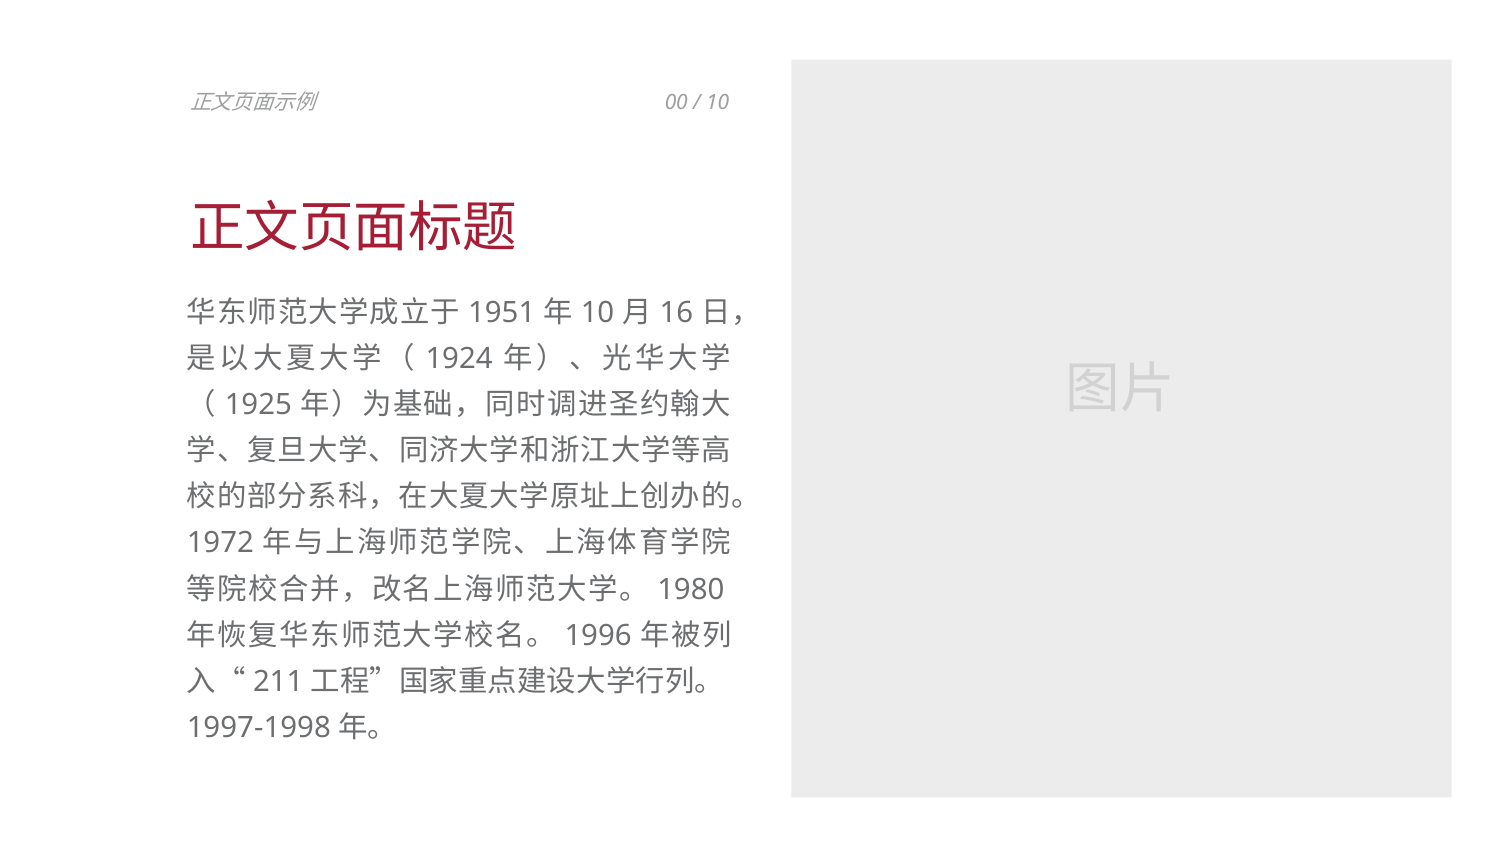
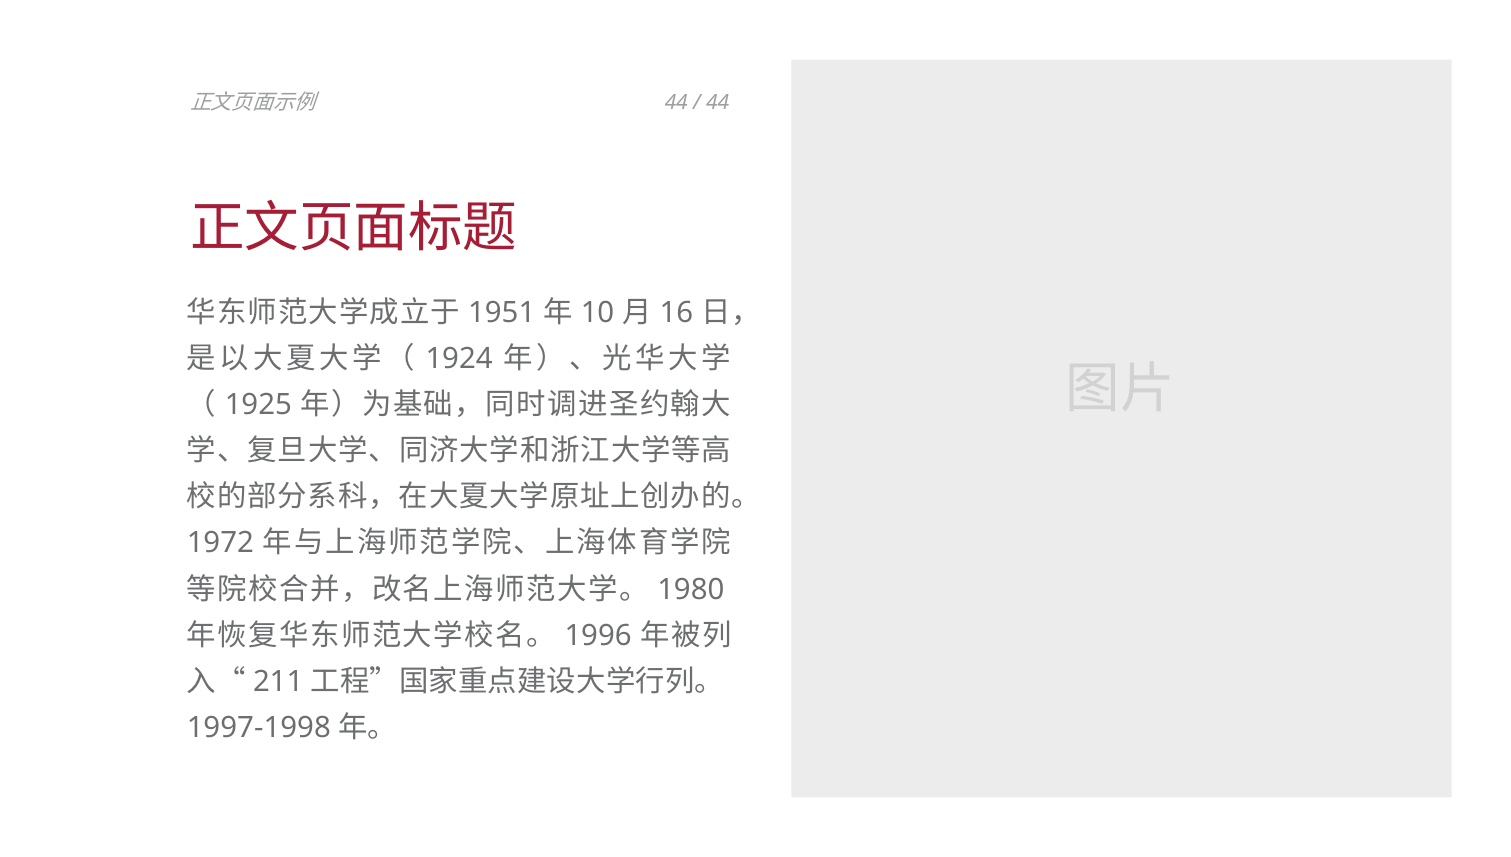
00: 00 -> 44 (676, 102)
10: 10 -> 44 (718, 102)
